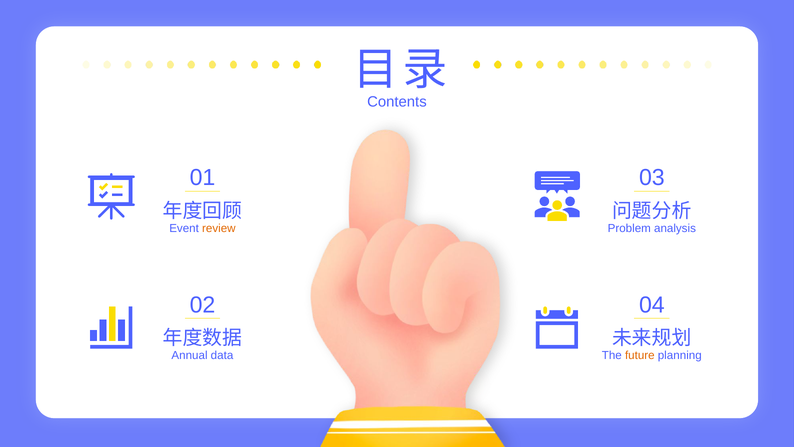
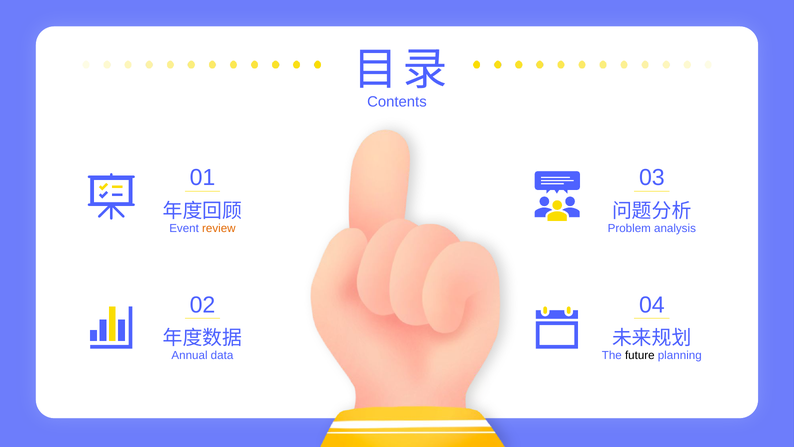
future colour: orange -> black (640, 355)
